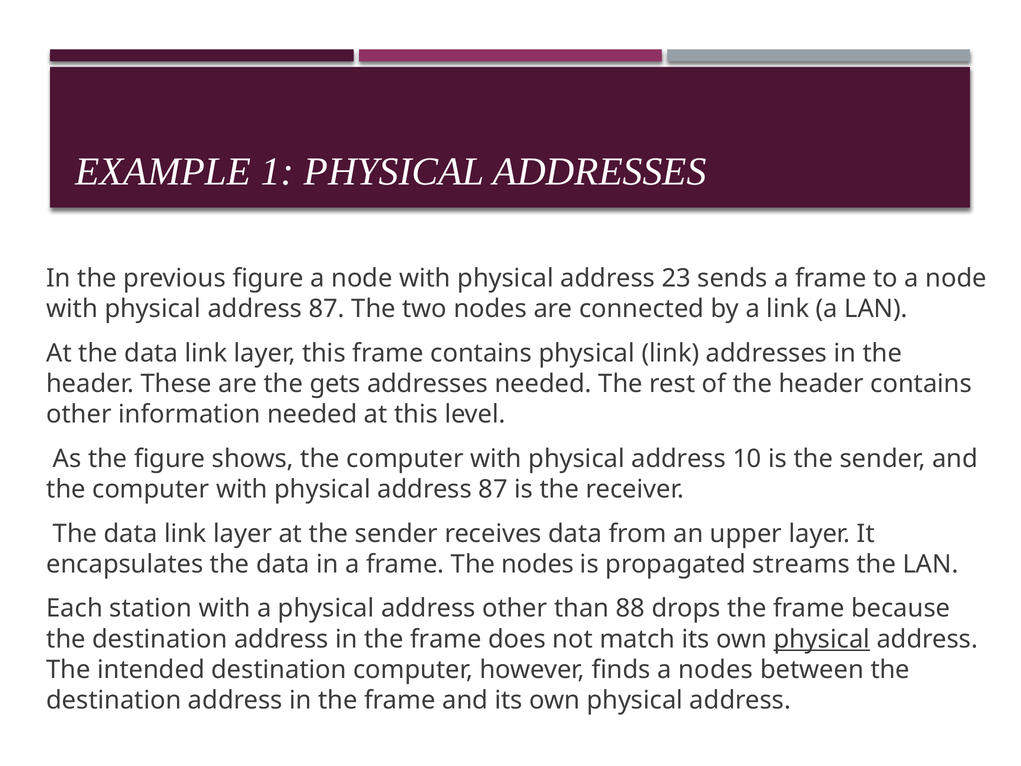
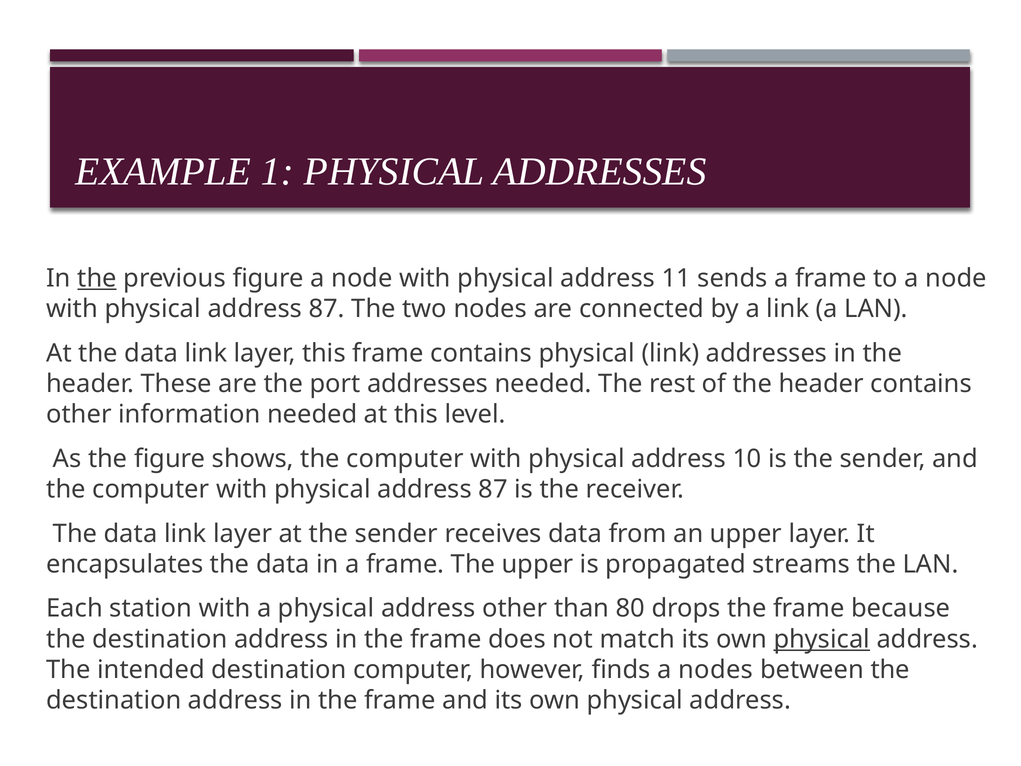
the underline: none -> present (97, 278)
23: 23 -> 11 (676, 278)
gets: gets -> port (335, 384)
The nodes: nodes -> upper (538, 564)
88: 88 -> 80 (630, 608)
